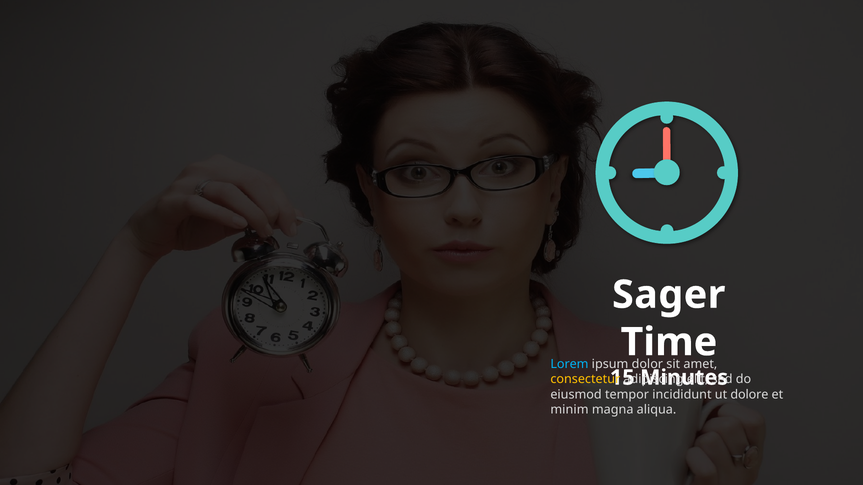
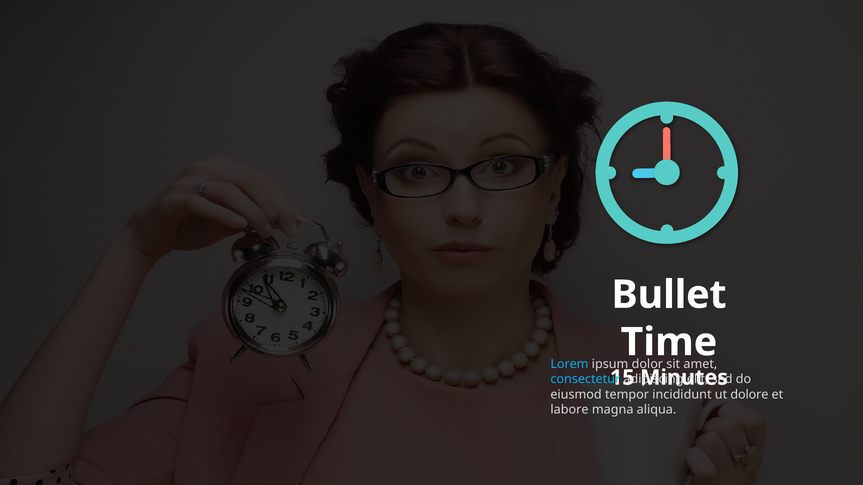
Sager: Sager -> Bullet (669, 295)
consectetur colour: yellow -> light blue (585, 380)
minim: minim -> labore (569, 410)
